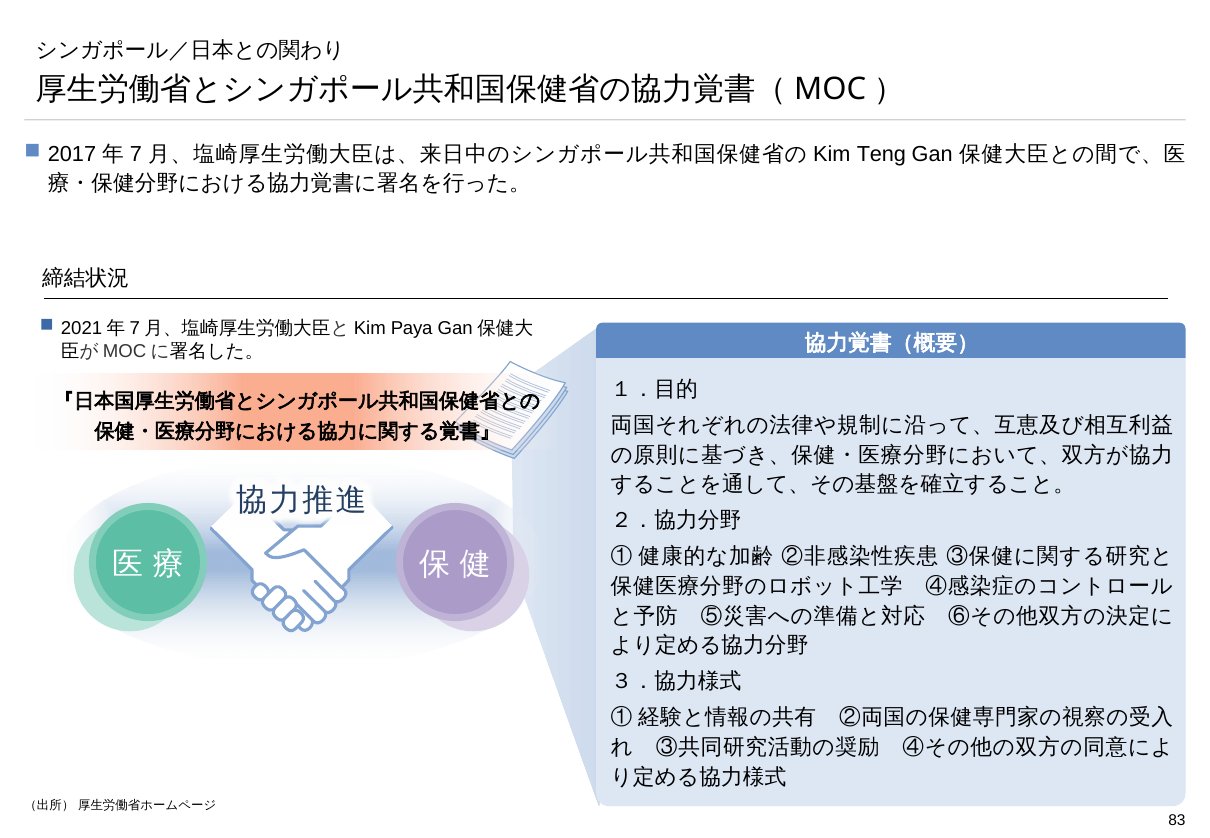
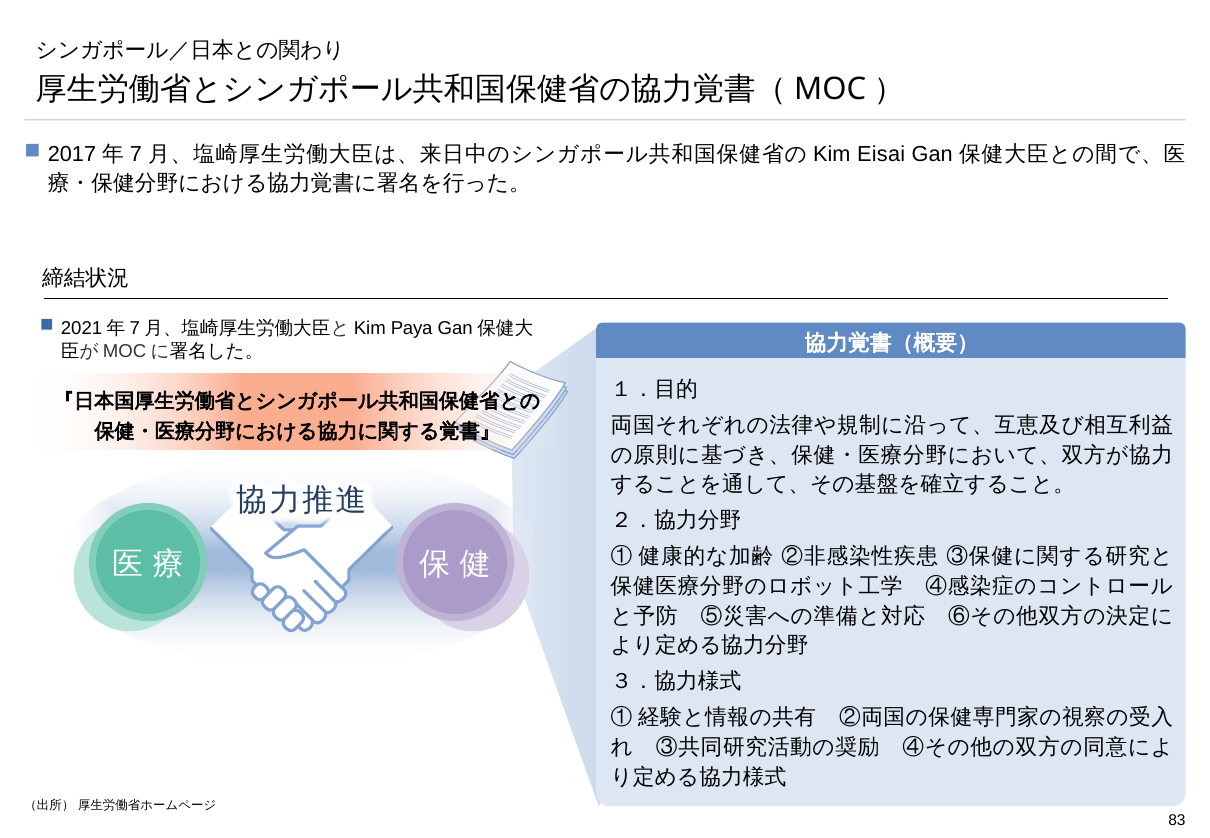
Teng: Teng -> Eisai (881, 154)
